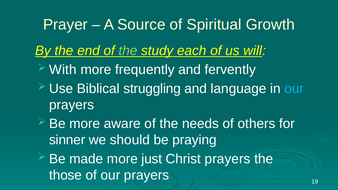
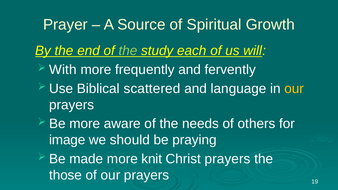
struggling: struggling -> scattered (152, 89)
our colour: light blue -> yellow (294, 89)
sinner: sinner -> image (67, 140)
just: just -> knit (152, 159)
